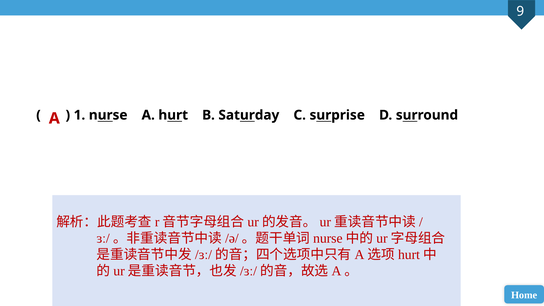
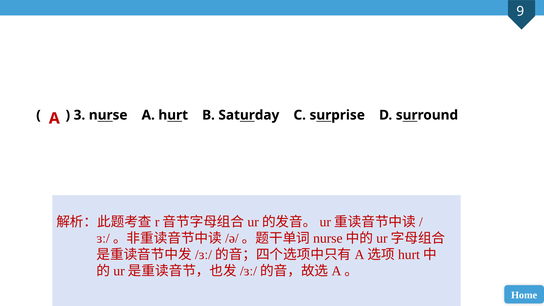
1: 1 -> 3 (79, 115)
